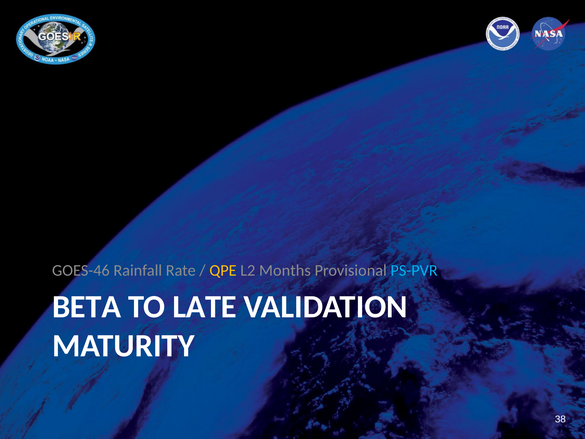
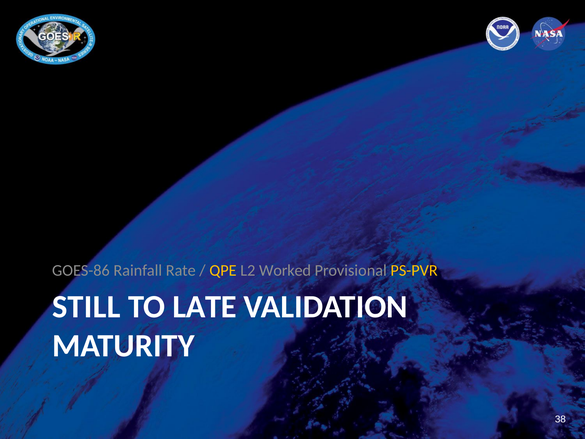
GOES-46: GOES-46 -> GOES-86 (81, 270)
Months: Months -> Worked (285, 270)
PS-PVR colour: light blue -> yellow (414, 270)
BETA: BETA -> STILL (86, 307)
